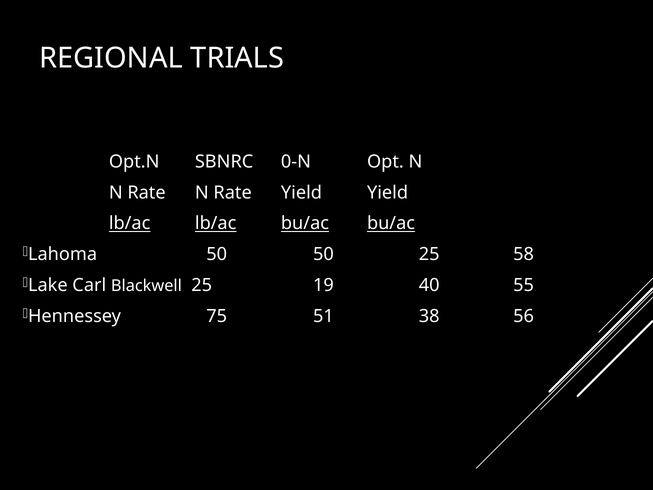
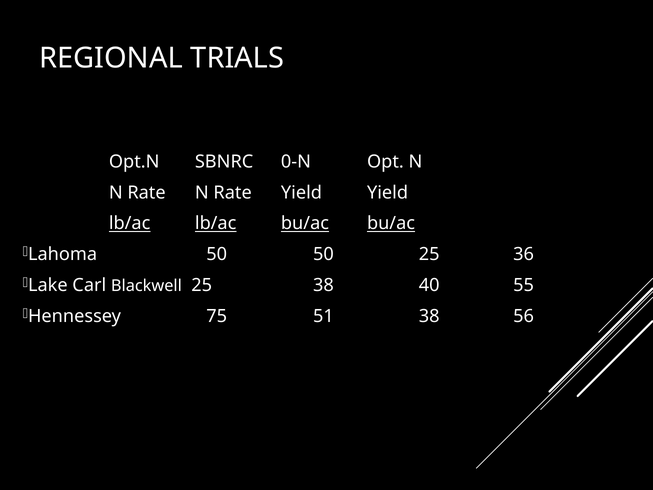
58: 58 -> 36 (524, 254)
25 19: 19 -> 38 (323, 285)
